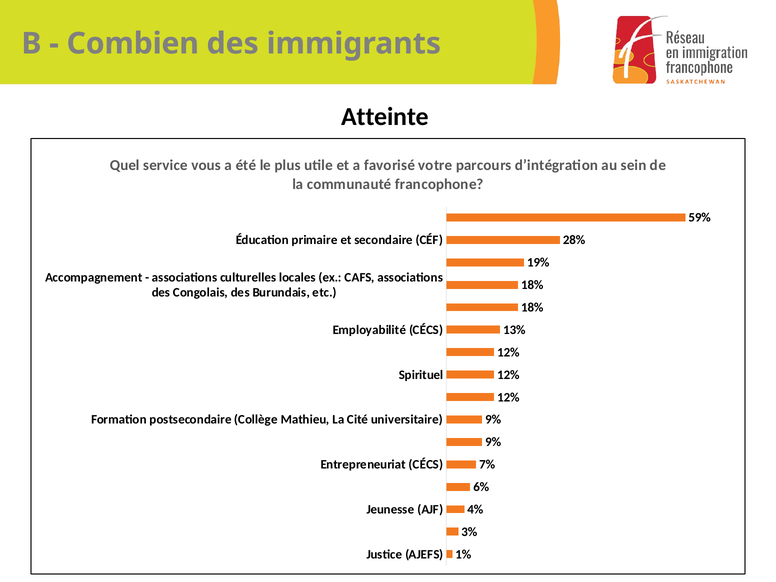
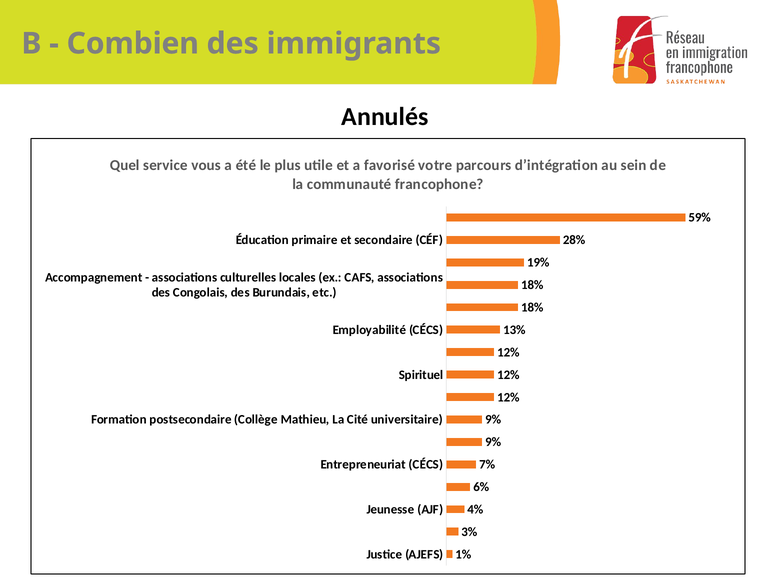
Atteinte: Atteinte -> Annulés (385, 117)
